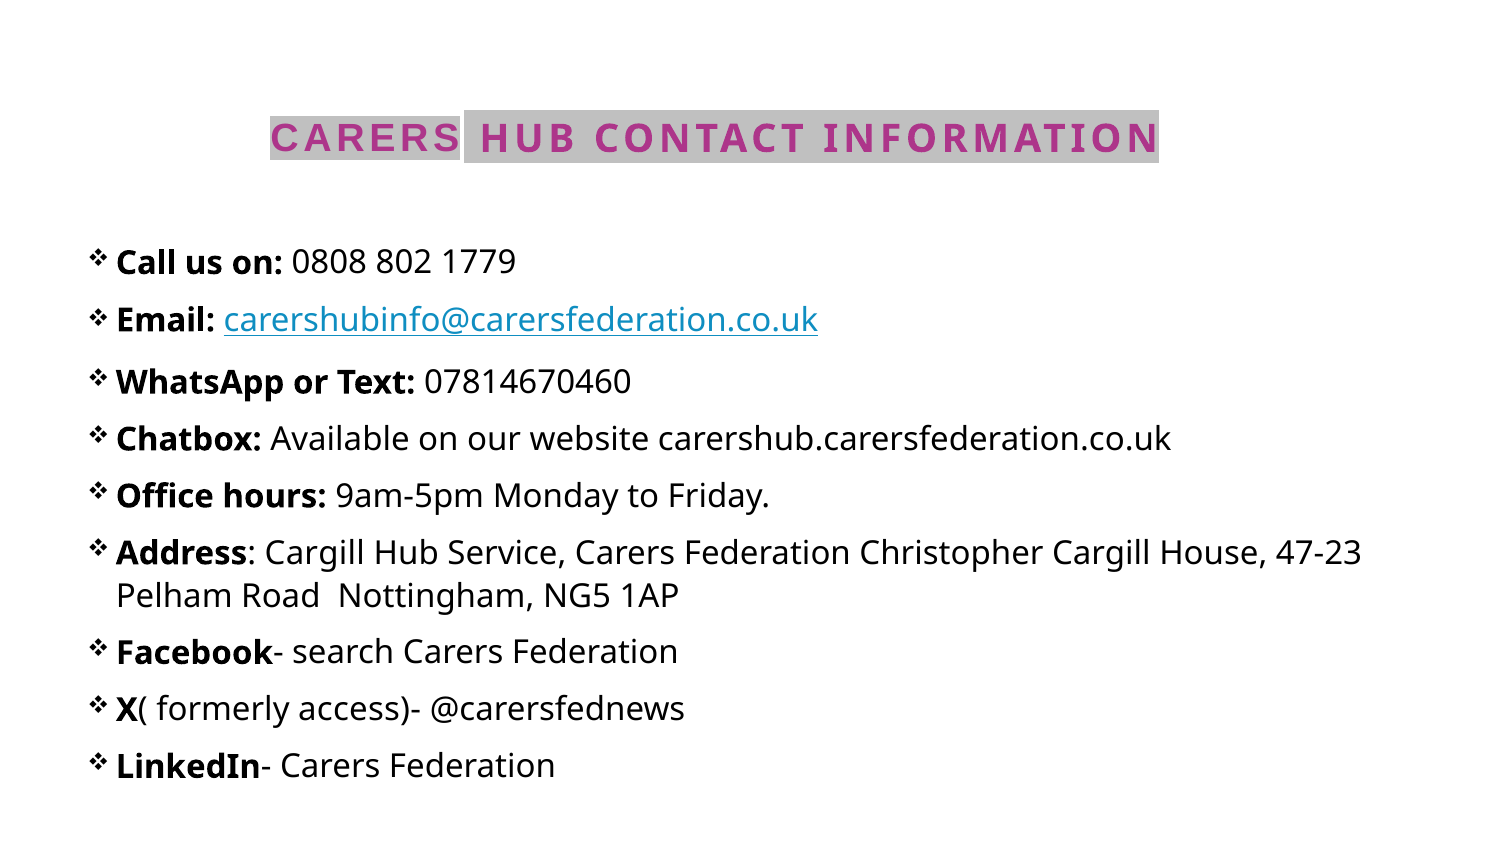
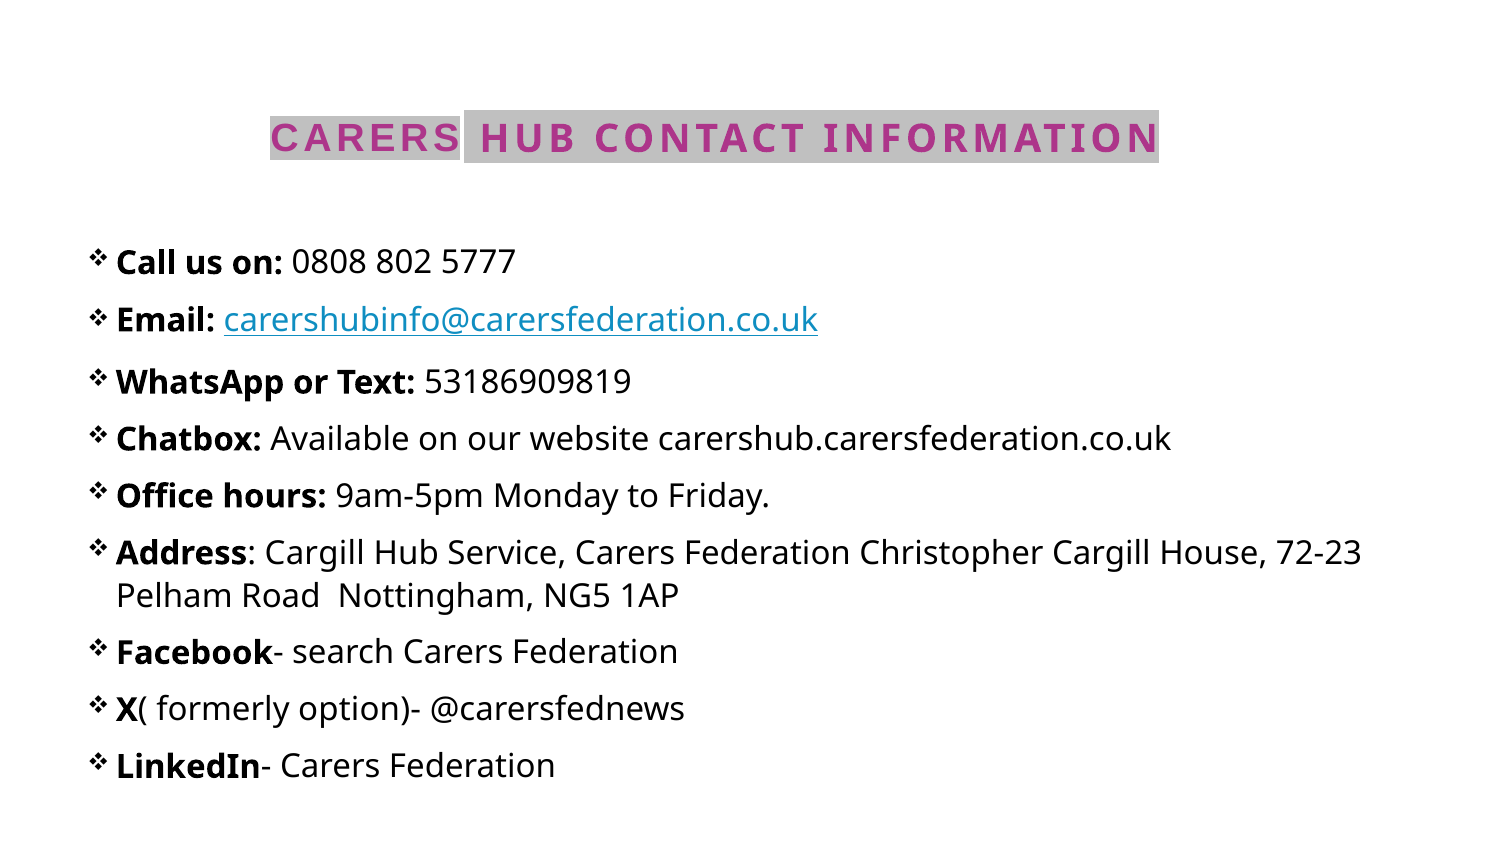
1779: 1779 -> 5777 (479, 263)
07814670460: 07814670460 -> 53186909819 (528, 383)
47-23: 47-23 -> 72-23 (1319, 554)
access)-: access)- -> option)- (360, 710)
